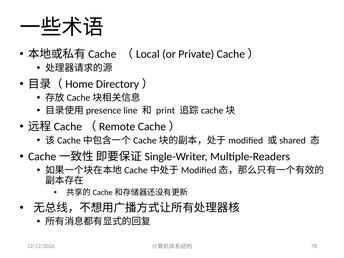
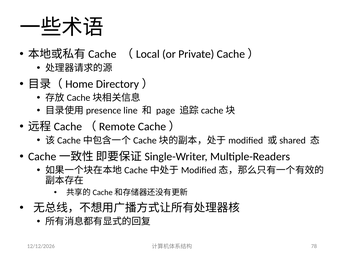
print: print -> page (166, 110)
